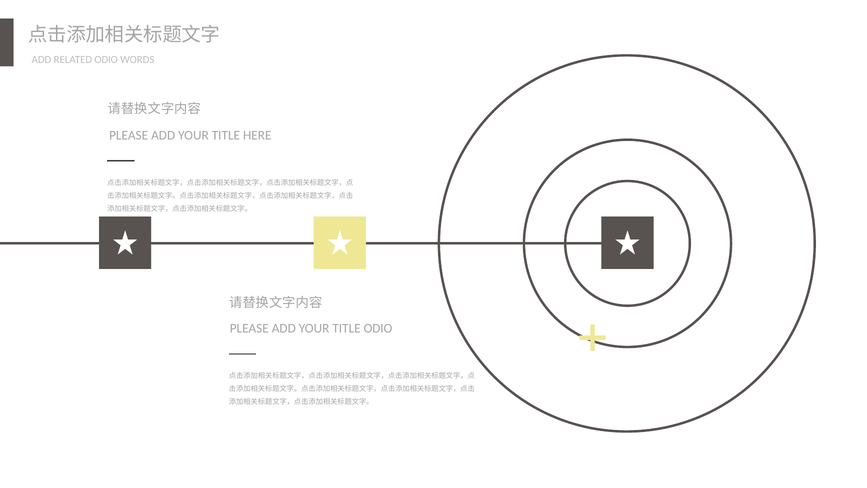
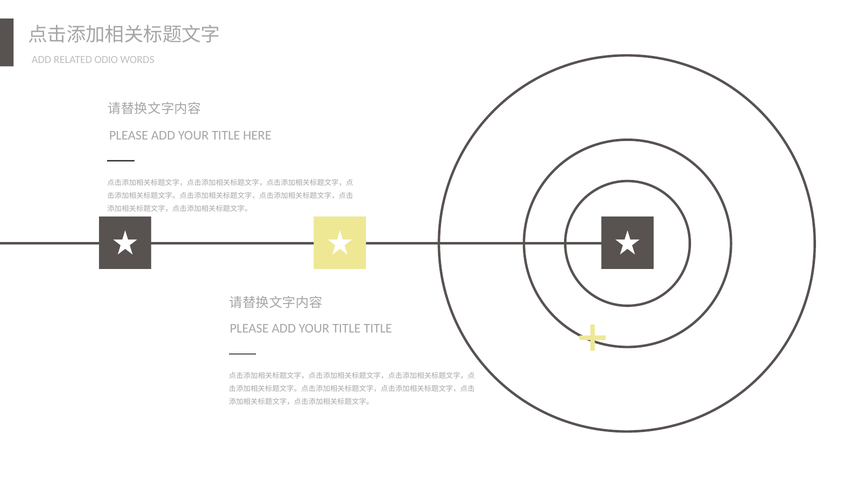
TITLE ODIO: ODIO -> TITLE (378, 328)
